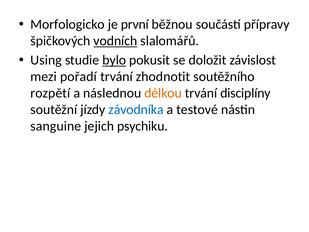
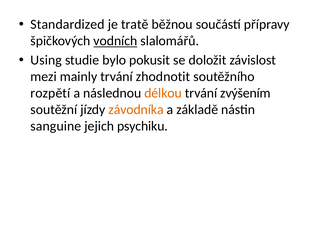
Morfologicko: Morfologicko -> Standardized (68, 24)
první: první -> tratě (135, 24)
bylo underline: present -> none (114, 60)
pořadí: pořadí -> mainly (79, 77)
disciplíny: disciplíny -> zvýšením (245, 93)
závodníka colour: blue -> orange (136, 110)
testové: testové -> základě (197, 110)
